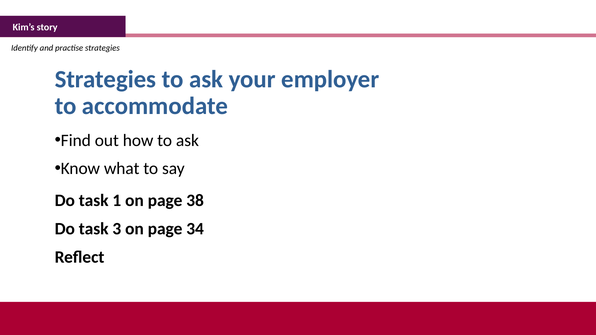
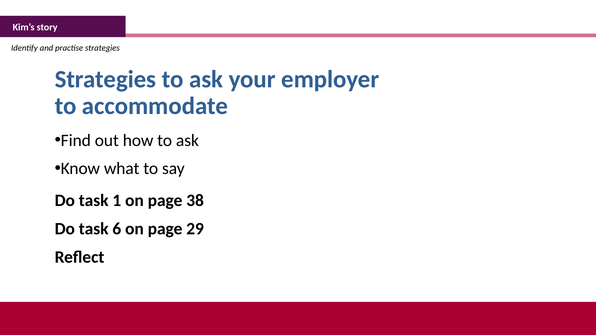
3: 3 -> 6 (117, 229)
34: 34 -> 29 (195, 229)
